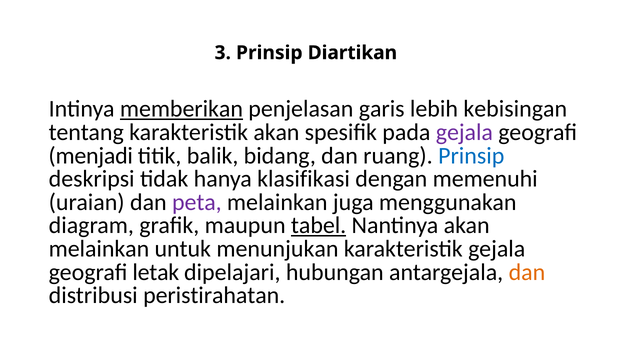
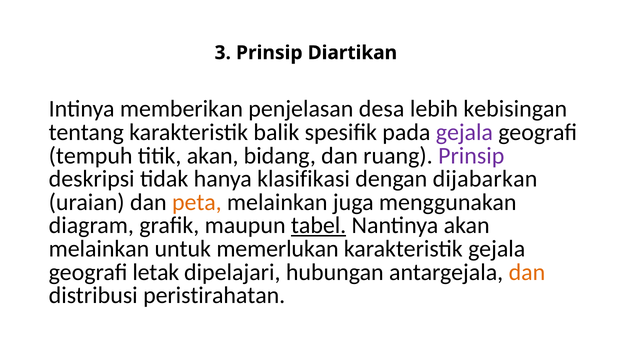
memberikan underline: present -> none (181, 109)
garis: garis -> desa (382, 109)
karakteristik akan: akan -> balik (276, 132)
menjadi: menjadi -> tempuh (91, 155)
titik balik: balik -> akan (213, 155)
Prinsip colour: blue -> purple (471, 155)
memenuhi: memenuhi -> dijabarkan (485, 179)
peta colour: purple -> orange (197, 202)
menunjukan: menunjukan -> memerlukan (278, 249)
